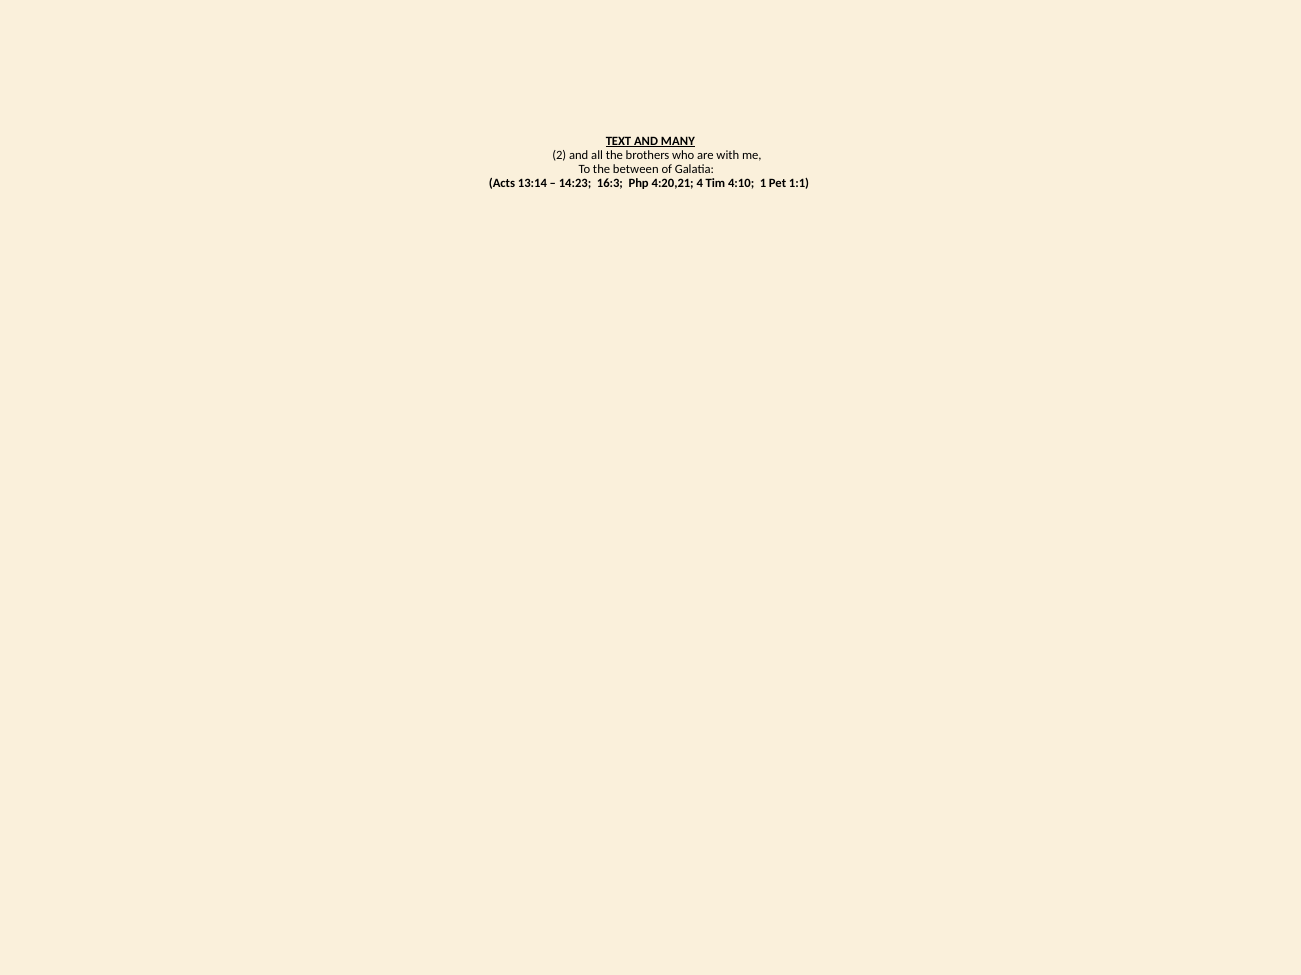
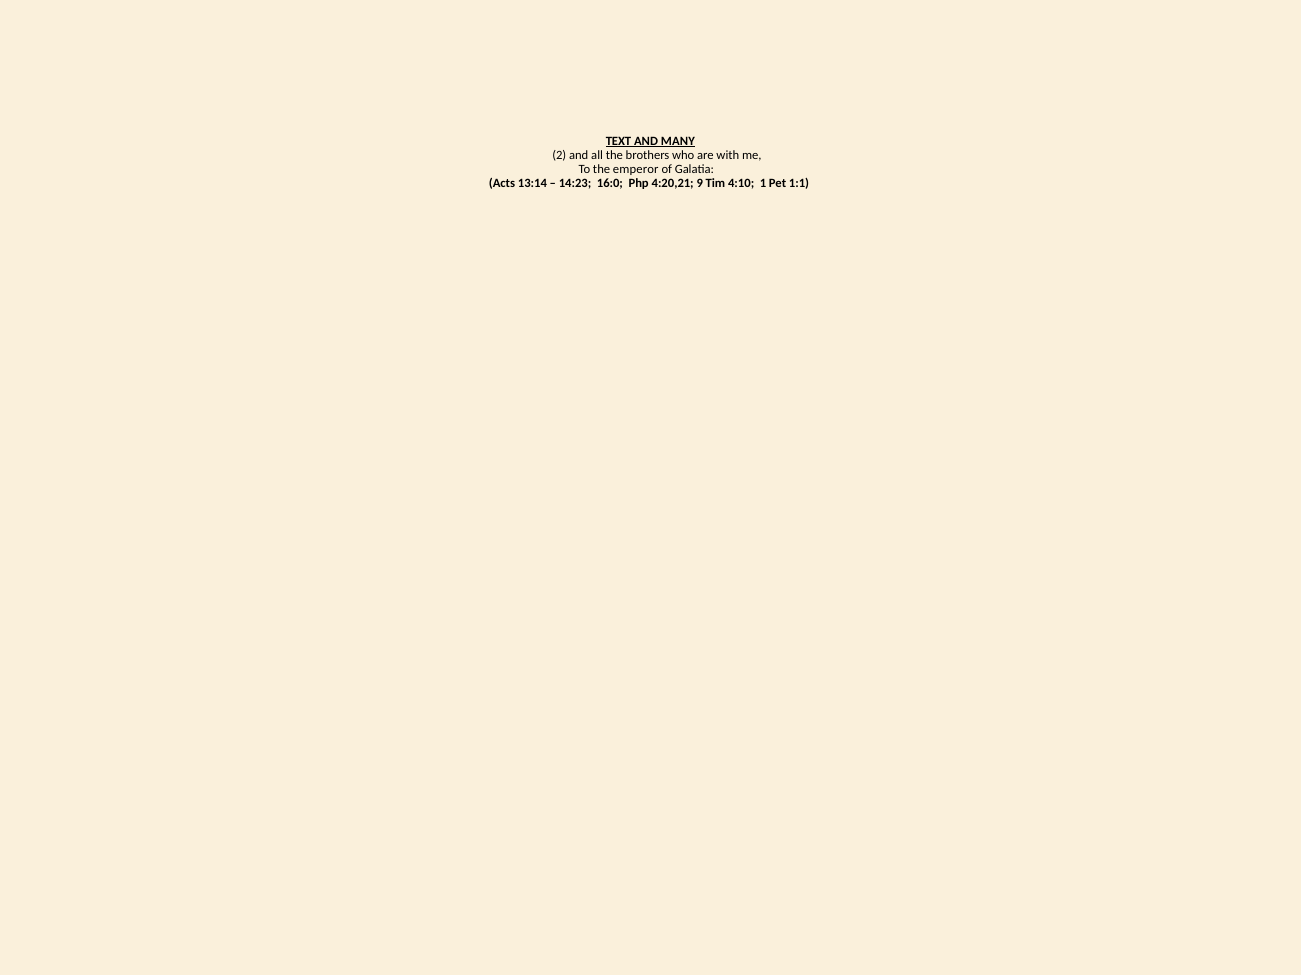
between: between -> emperor (636, 169)
16:3: 16:3 -> 16:0 (610, 183)
4: 4 -> 9 (700, 183)
